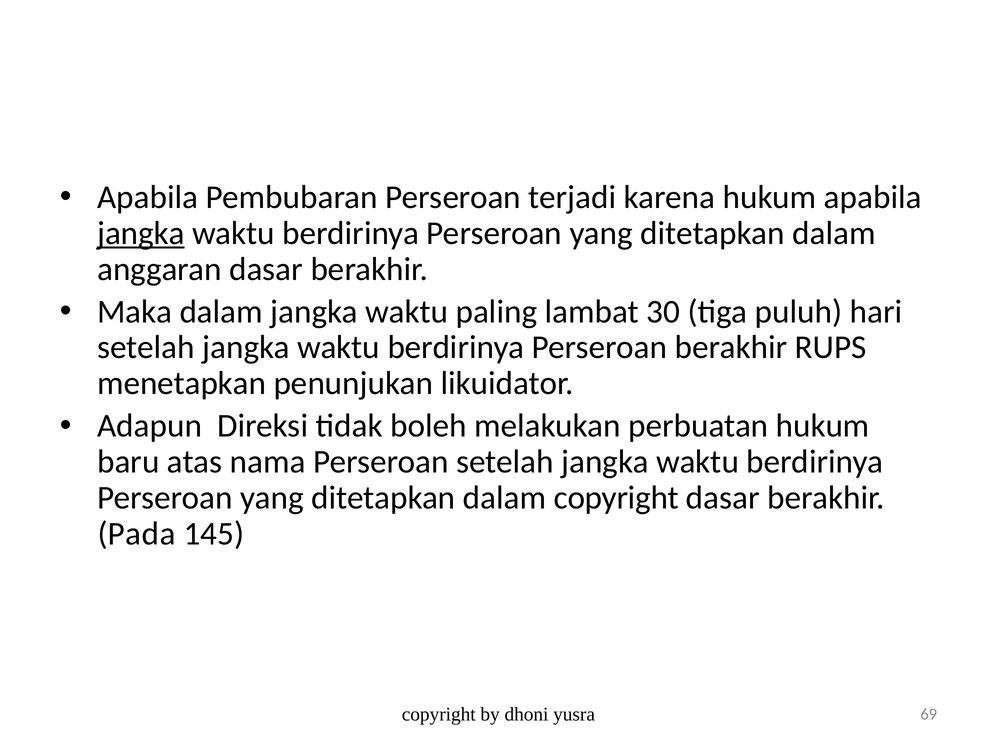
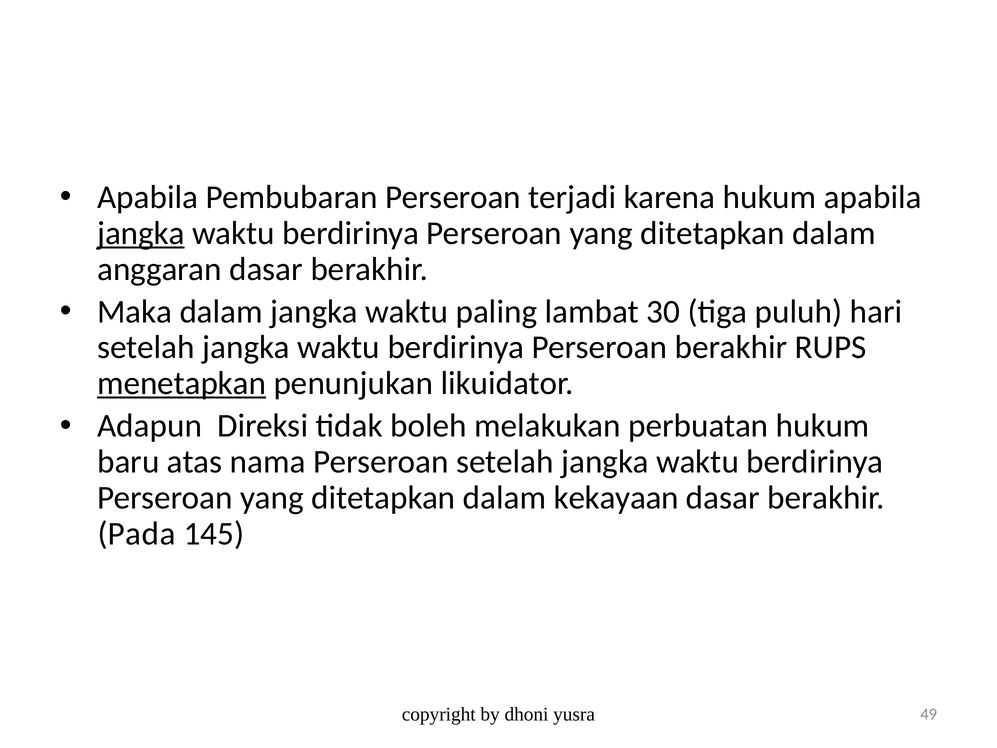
menetapkan underline: none -> present (182, 383)
dalam copyright: copyright -> kekayaan (616, 497)
69: 69 -> 49 (929, 714)
